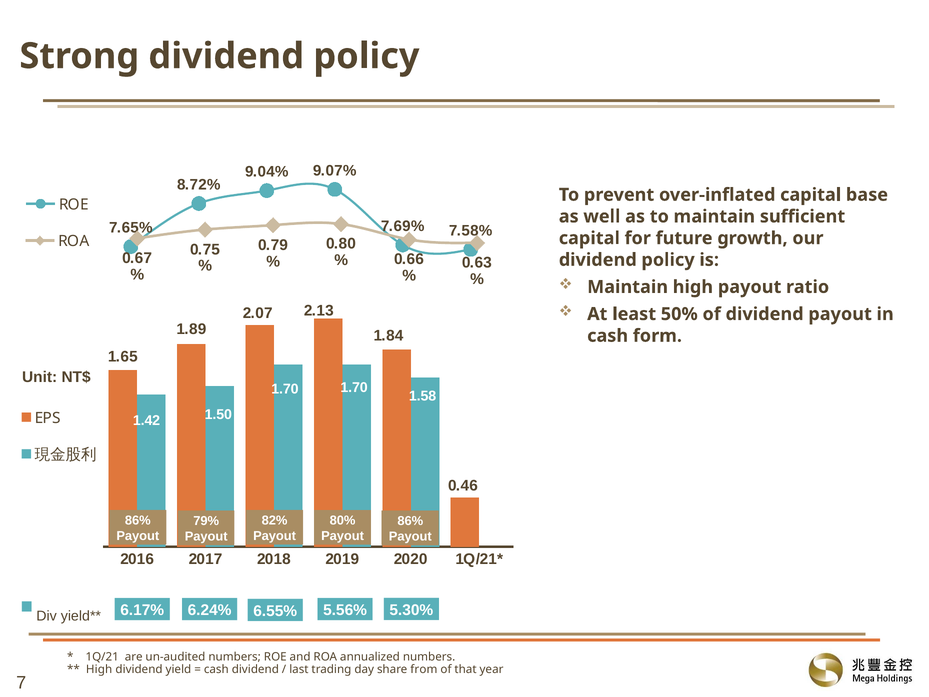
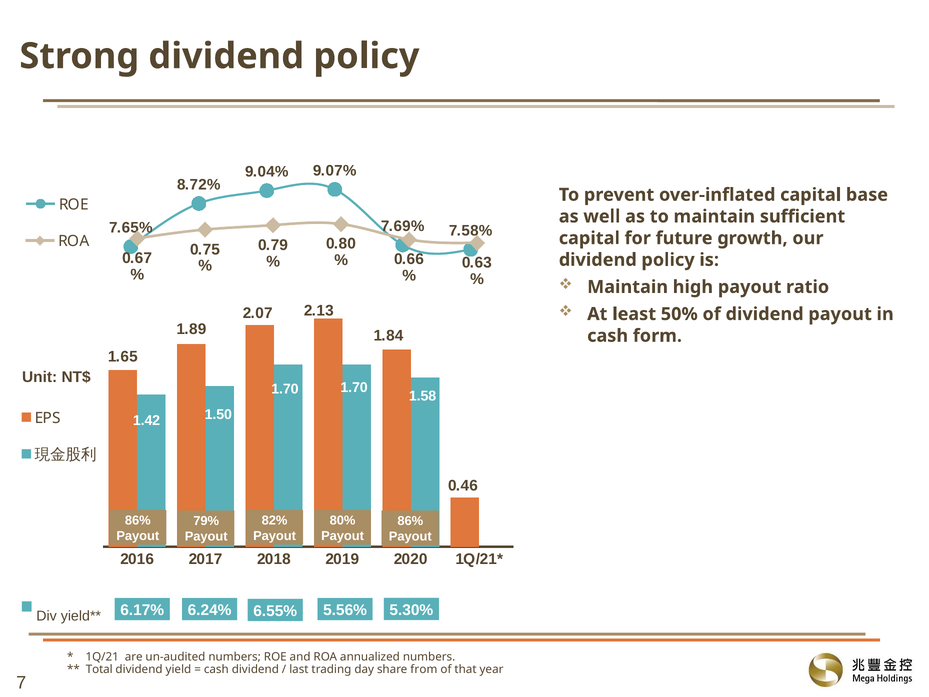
High: High -> Total (99, 669)
